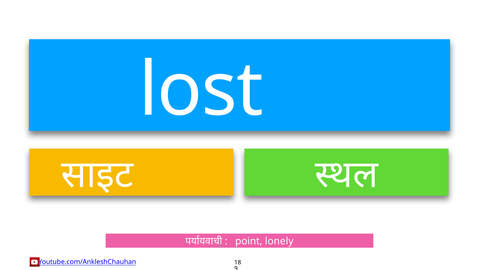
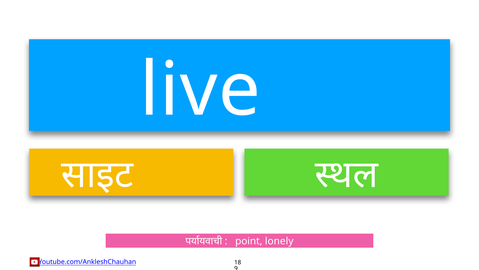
lost: lost -> live (200, 90)
